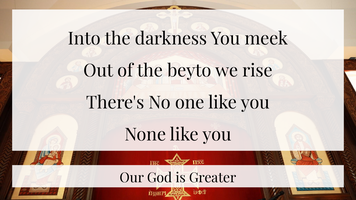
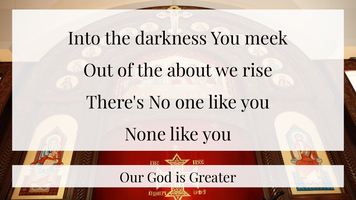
beyto: beyto -> about (189, 71)
